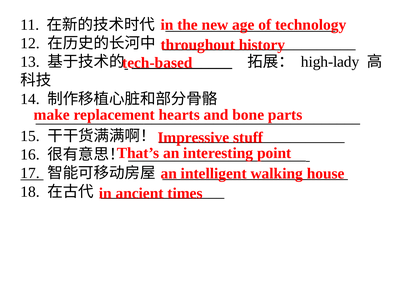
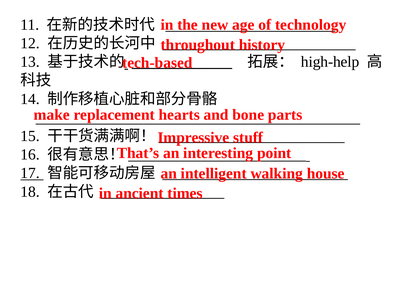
high-lady: high-lady -> high-help (330, 62)
